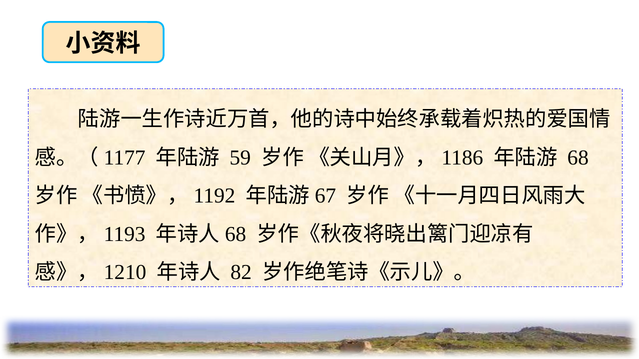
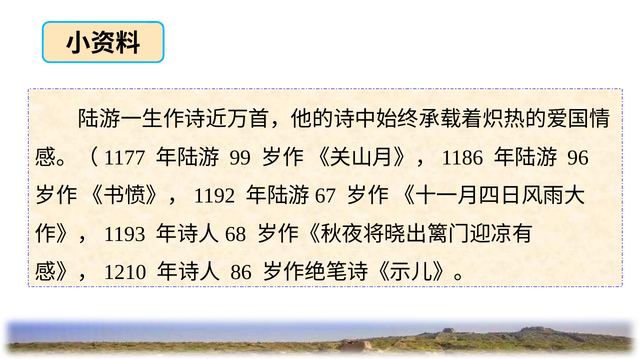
59: 59 -> 99 (240, 158)
68: 68 -> 96 (578, 158)
82: 82 -> 86 (241, 273)
